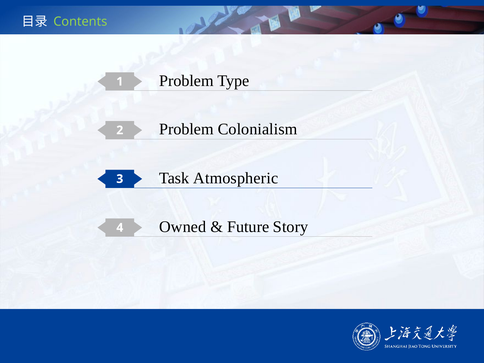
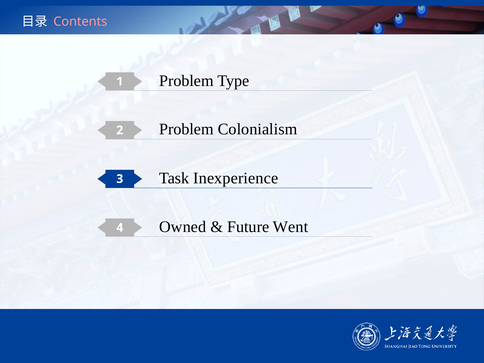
Contents colour: light green -> pink (80, 22)
Atmospheric: Atmospheric -> Inexperience (236, 178)
Story: Story -> Went (291, 227)
